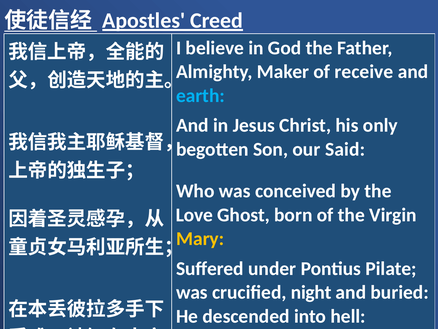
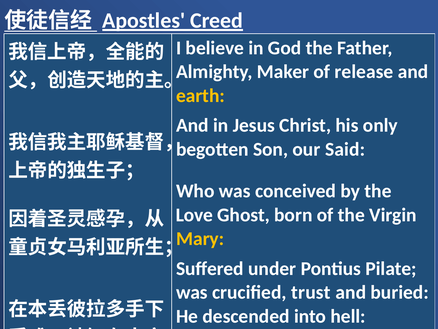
receive: receive -> release (364, 72)
earth colour: light blue -> yellow (200, 96)
night: night -> trust (311, 292)
